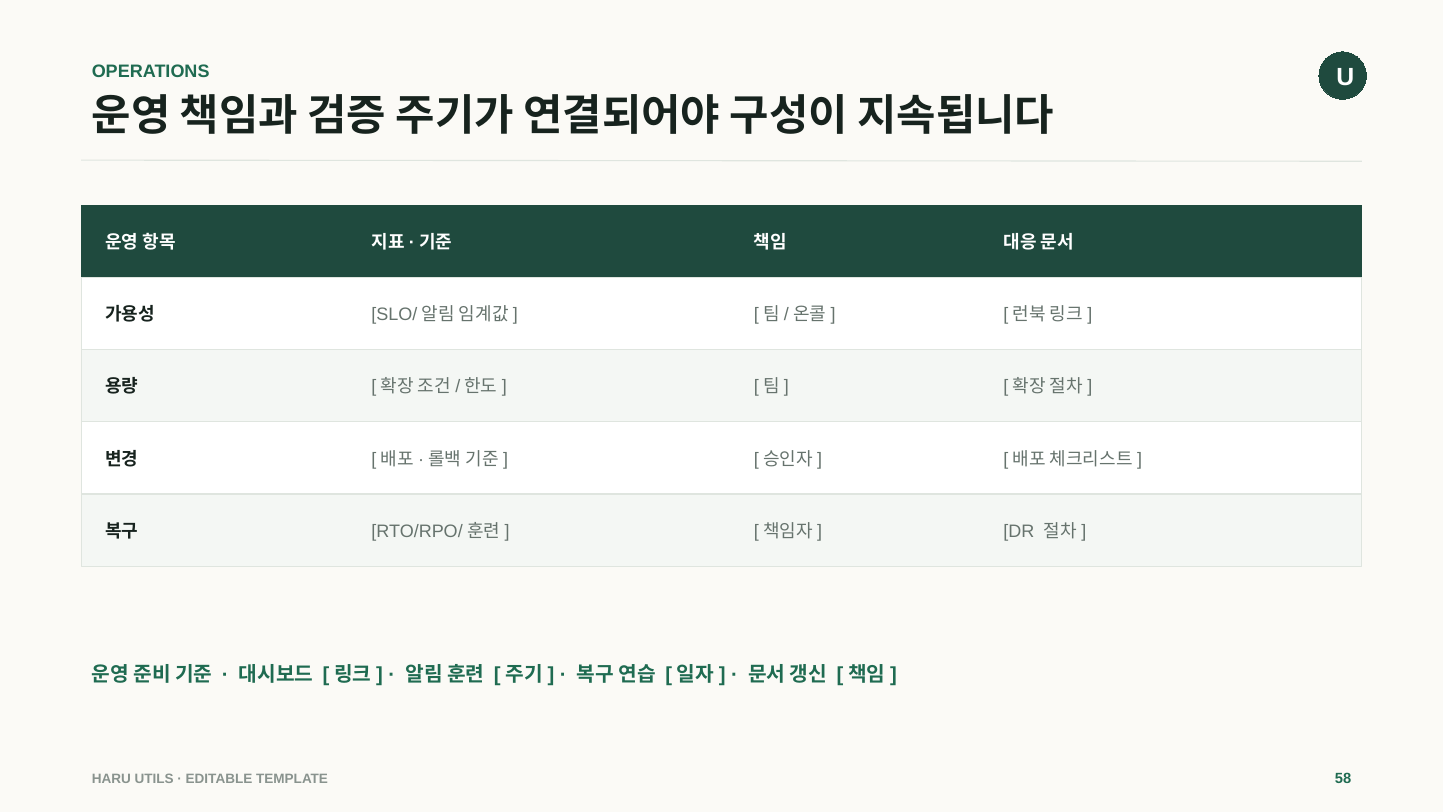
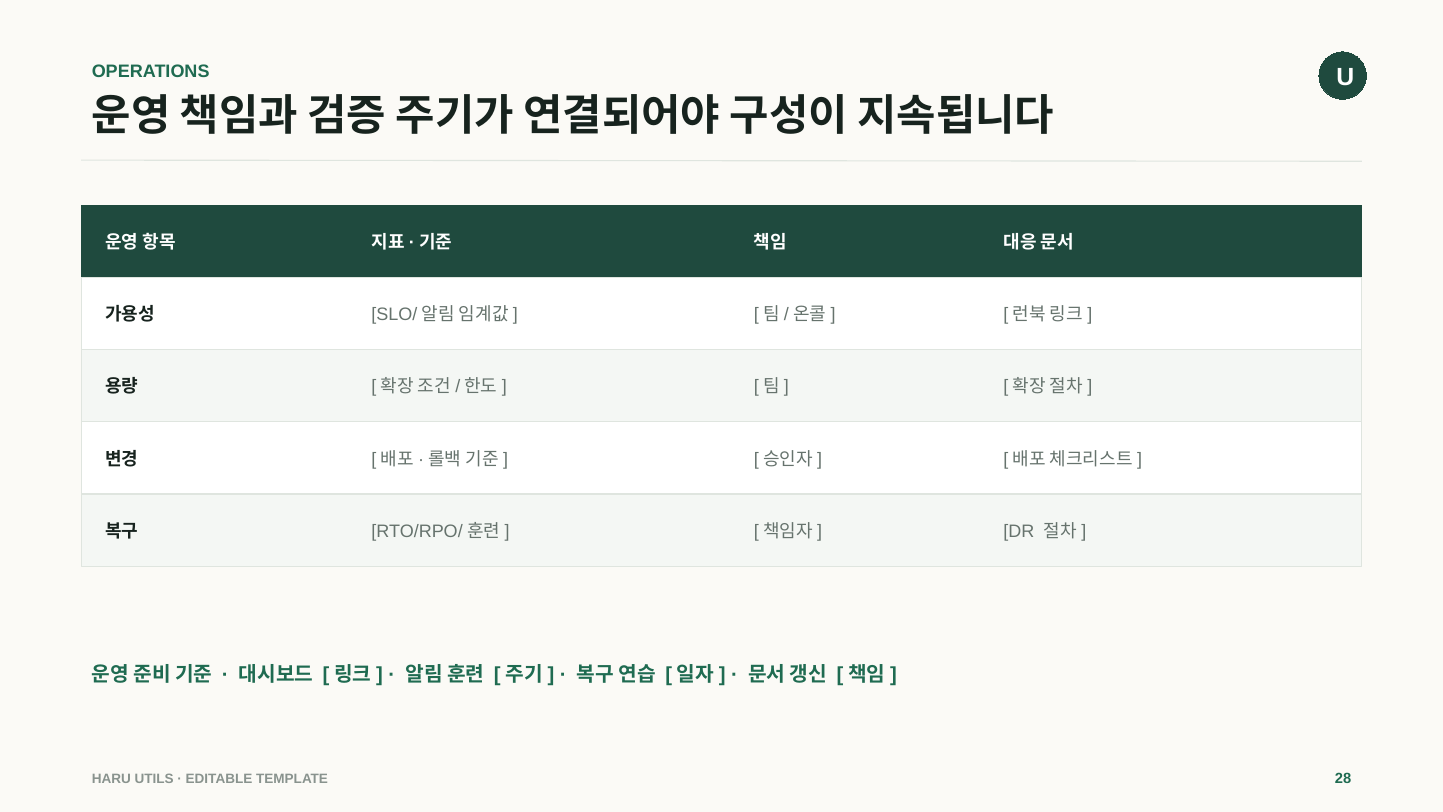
58: 58 -> 28 (1343, 779)
